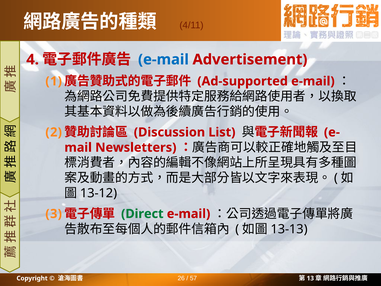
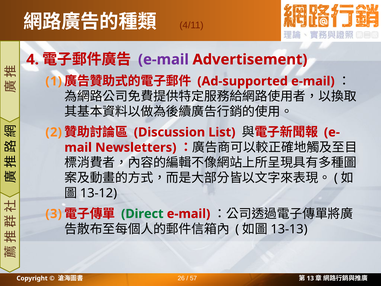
e-mail colour: blue -> purple (163, 59)
